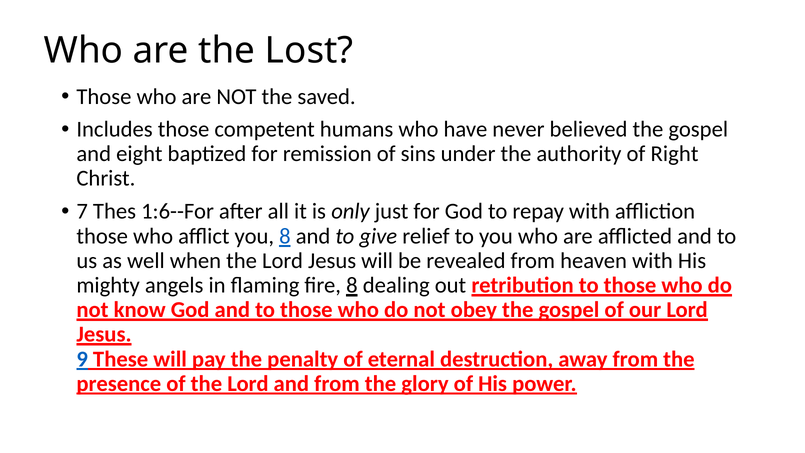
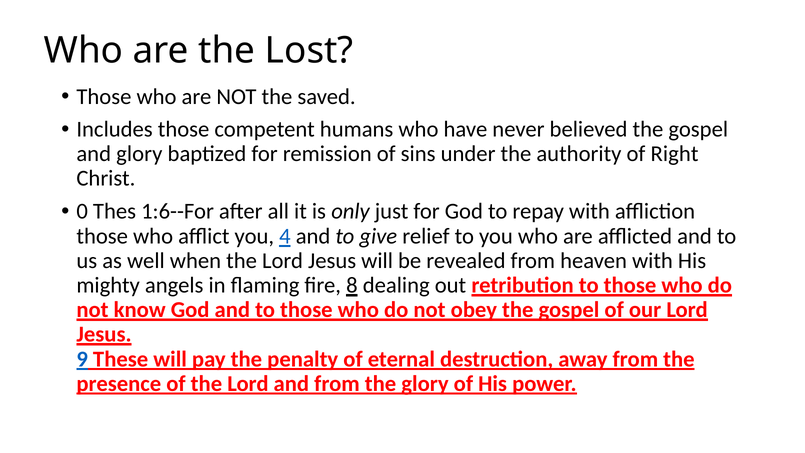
and eight: eight -> glory (139, 154)
7: 7 -> 0 (82, 211)
you 8: 8 -> 4 (285, 236)
